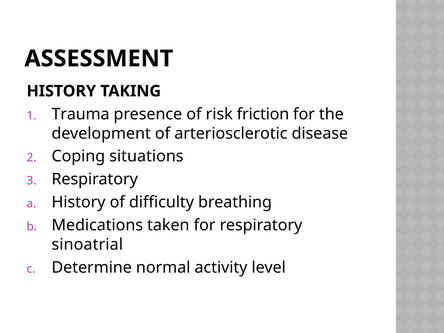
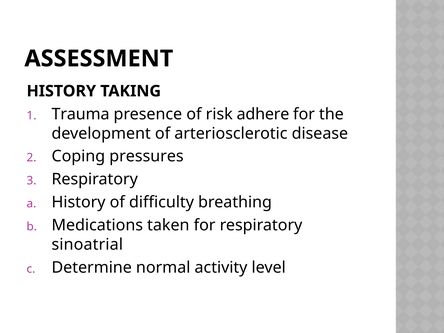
friction: friction -> adhere (263, 114)
situations: situations -> pressures (146, 156)
